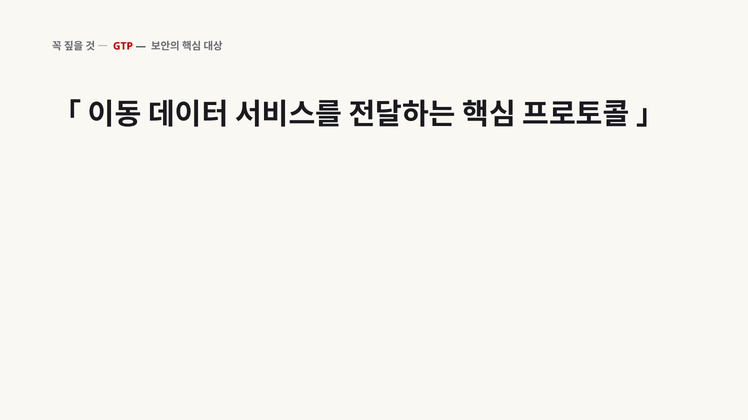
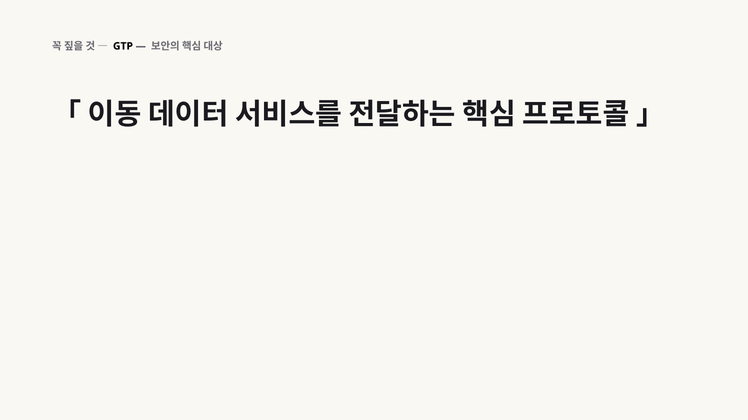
GTP colour: red -> black (123, 46)
